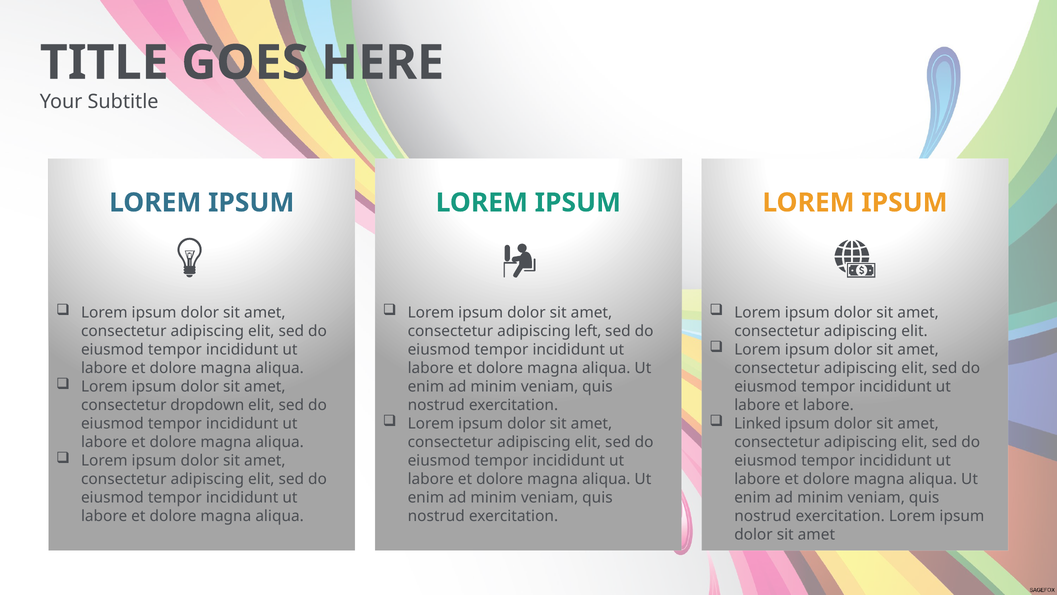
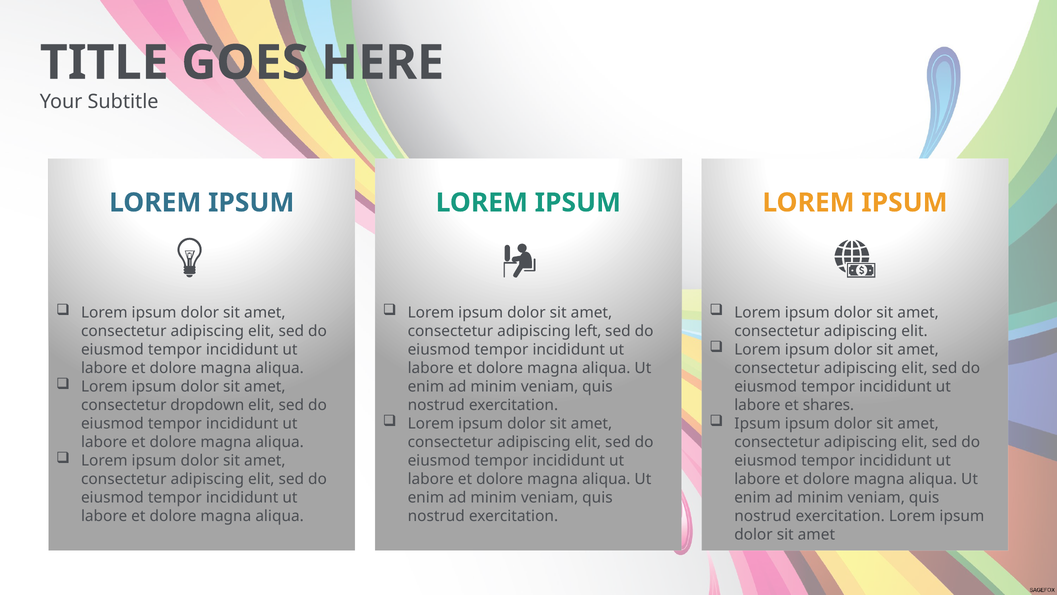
et labore: labore -> shares (828, 405)
Linked: Linked -> Ipsum (758, 423)
